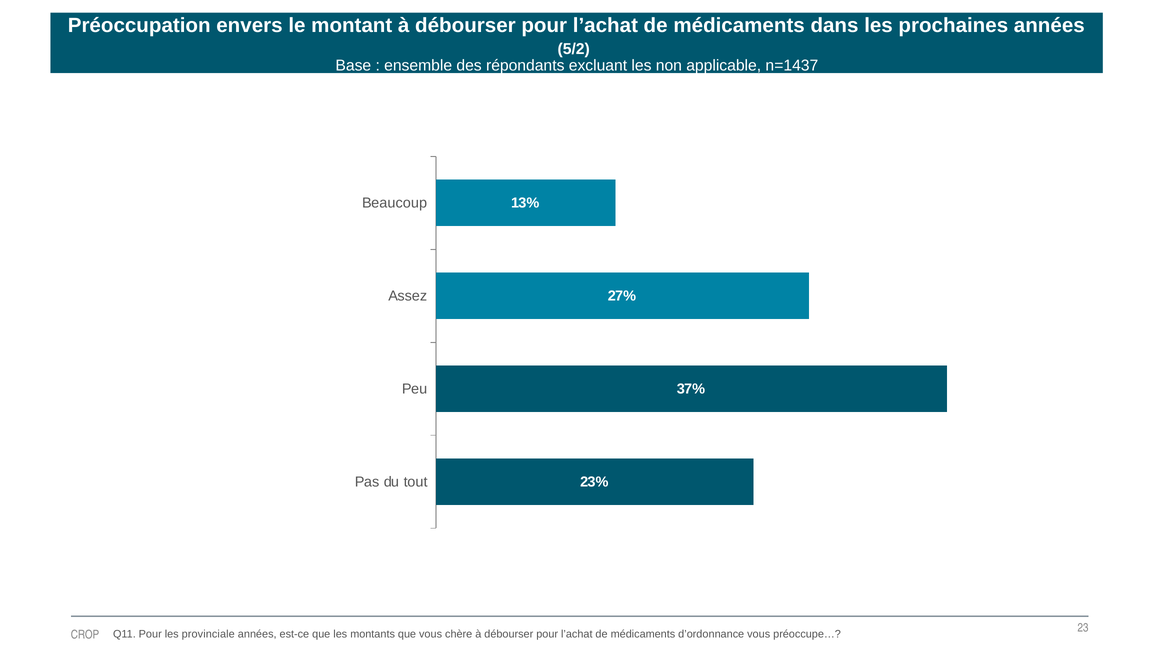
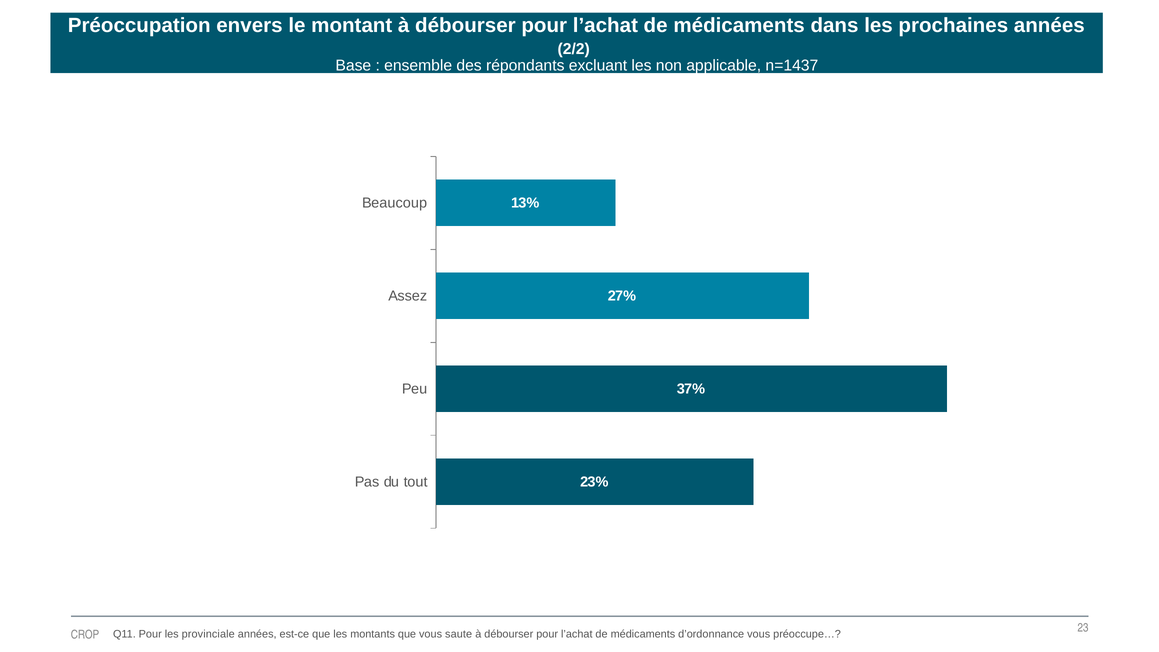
5/2: 5/2 -> 2/2 (574, 49)
chère: chère -> saute (459, 634)
